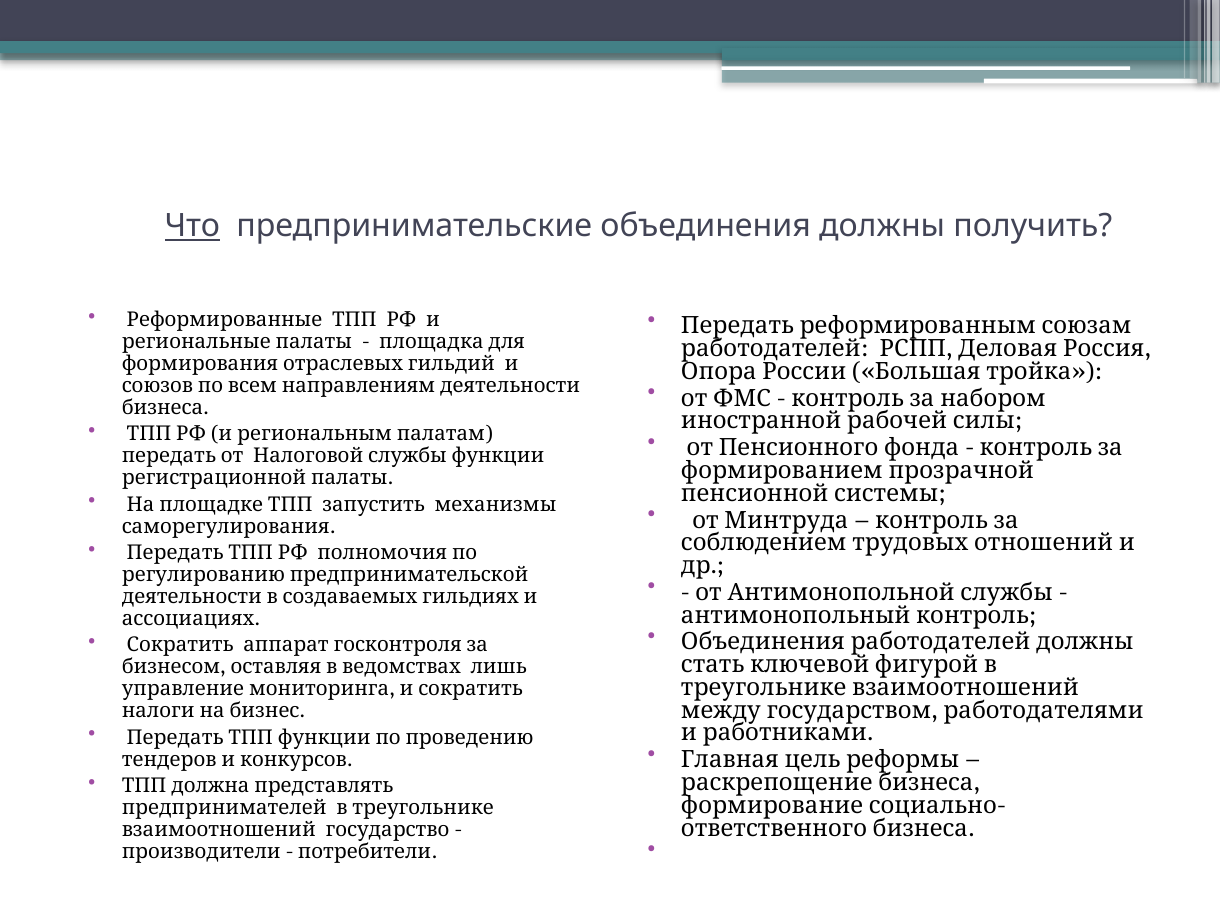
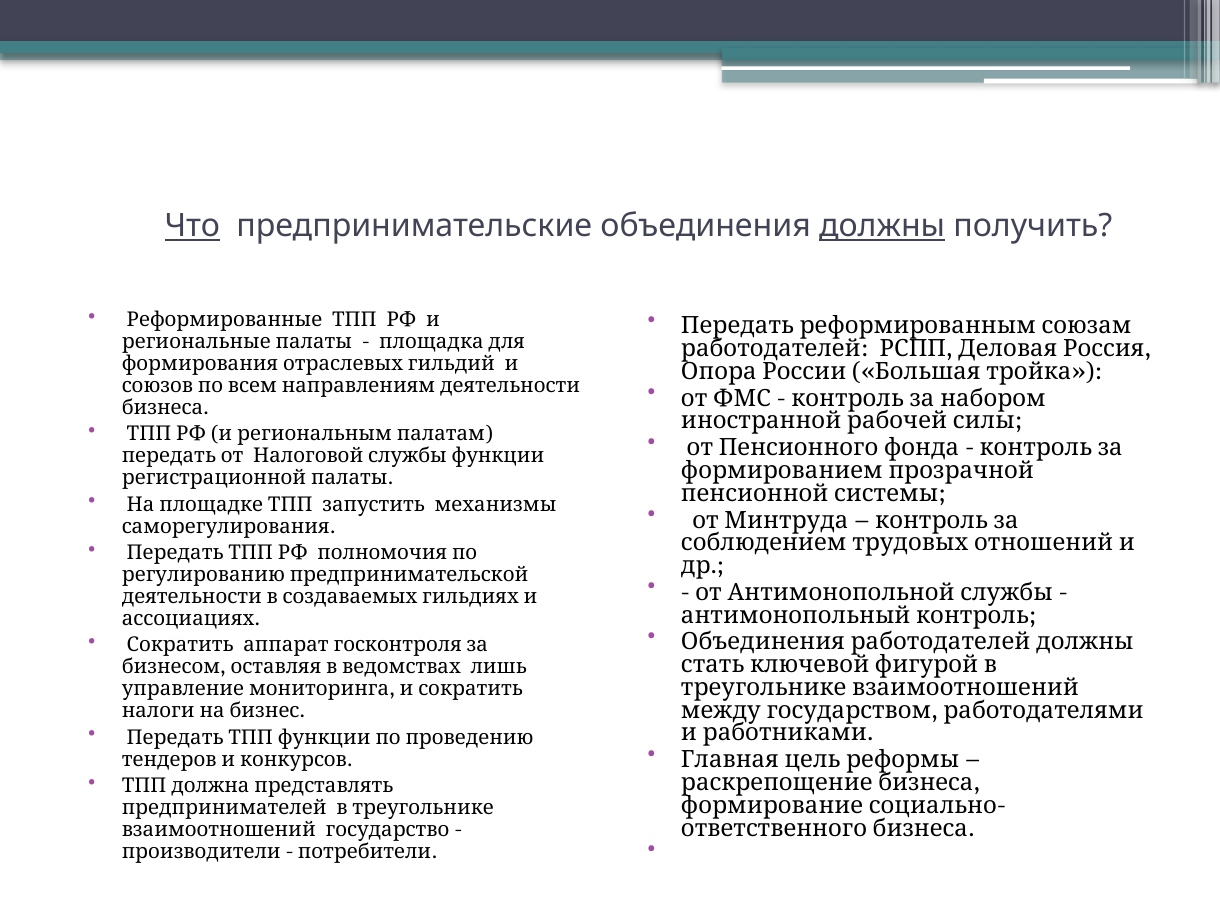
должны underline: none -> present (882, 226)
